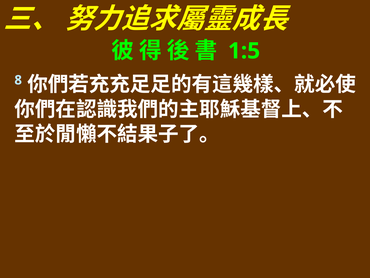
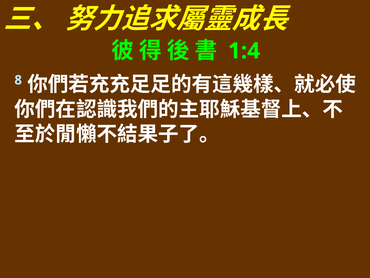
1:5: 1:5 -> 1:4 (244, 51)
